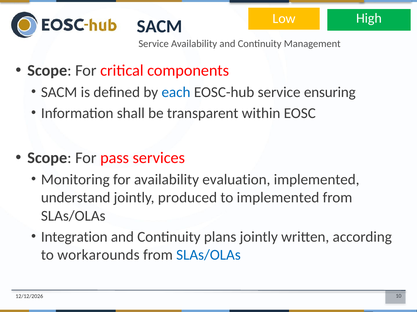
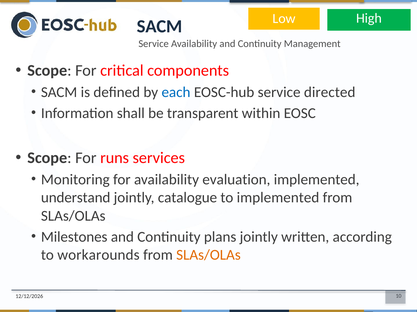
ensuring: ensuring -> directed (330, 92)
pass: pass -> runs (115, 158)
produced: produced -> catalogue (188, 198)
Integration: Integration -> Milestones (74, 237)
SLAs/OLAs colour: blue -> orange (208, 255)
